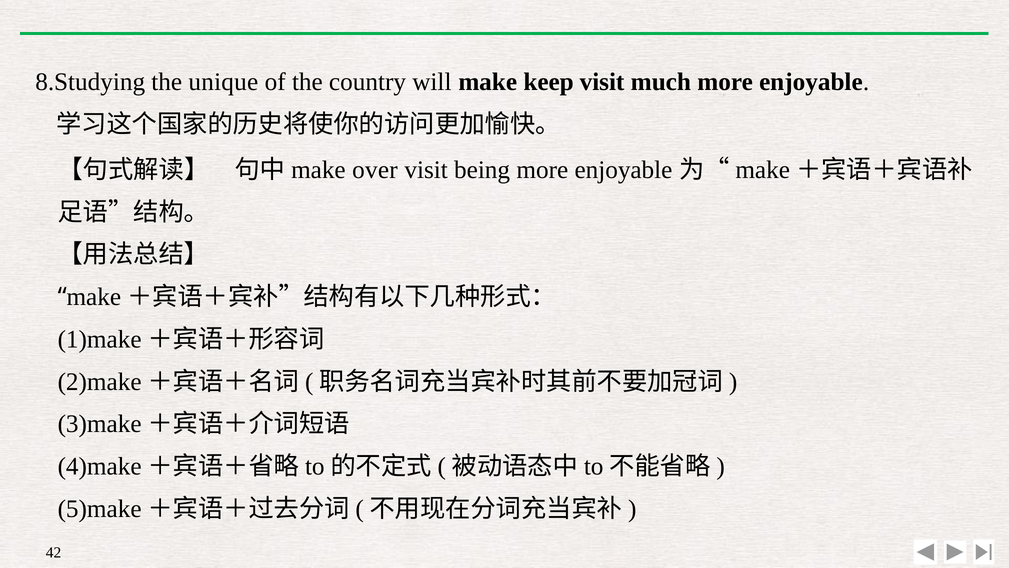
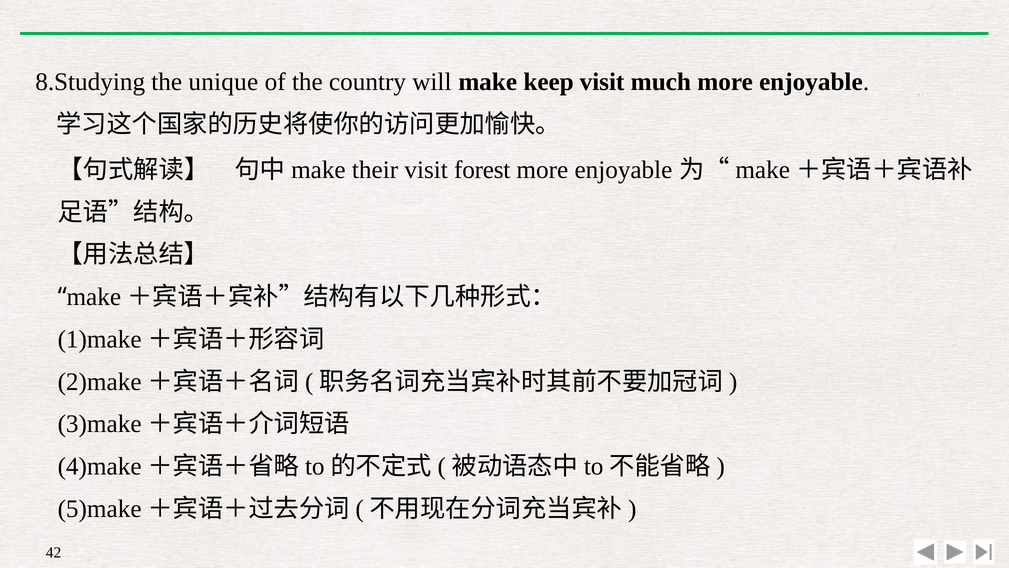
over: over -> their (375, 170)
being: being -> forest (482, 170)
